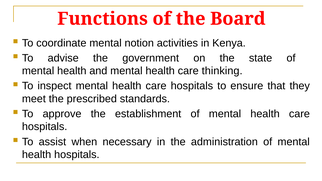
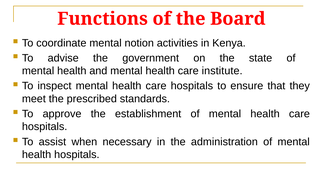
thinking: thinking -> institute (222, 71)
